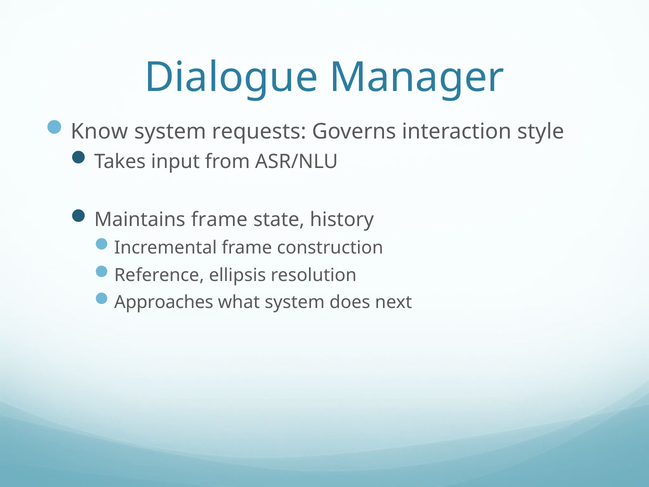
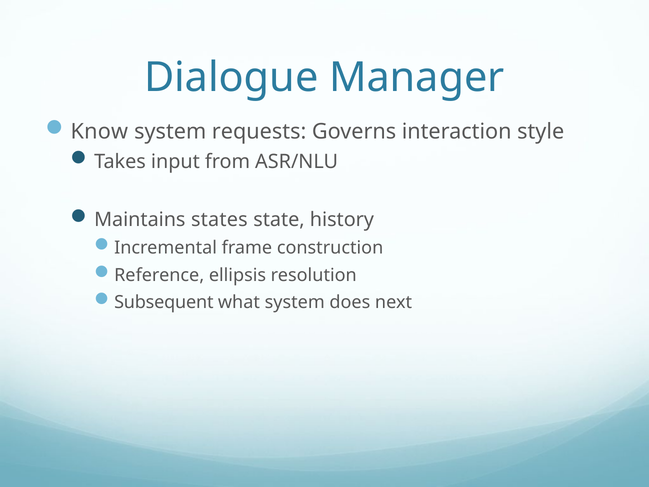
Maintains frame: frame -> states (219, 220)
Approaches: Approaches -> Subsequent (164, 302)
